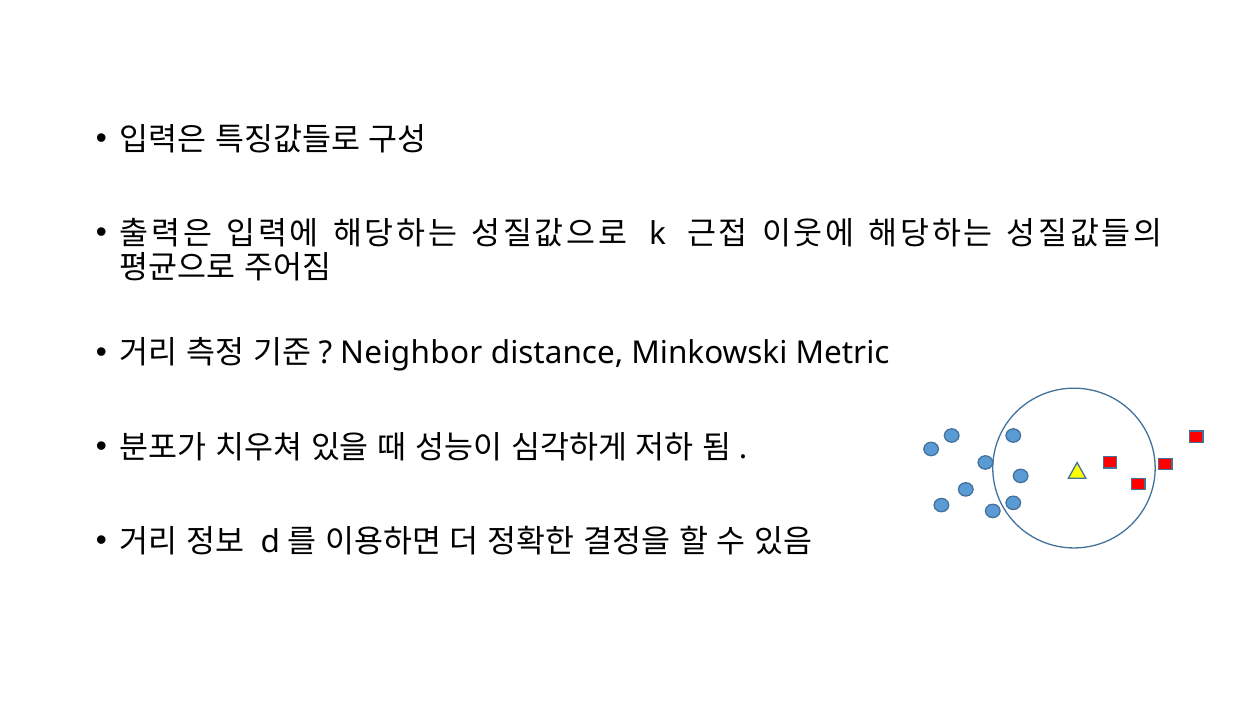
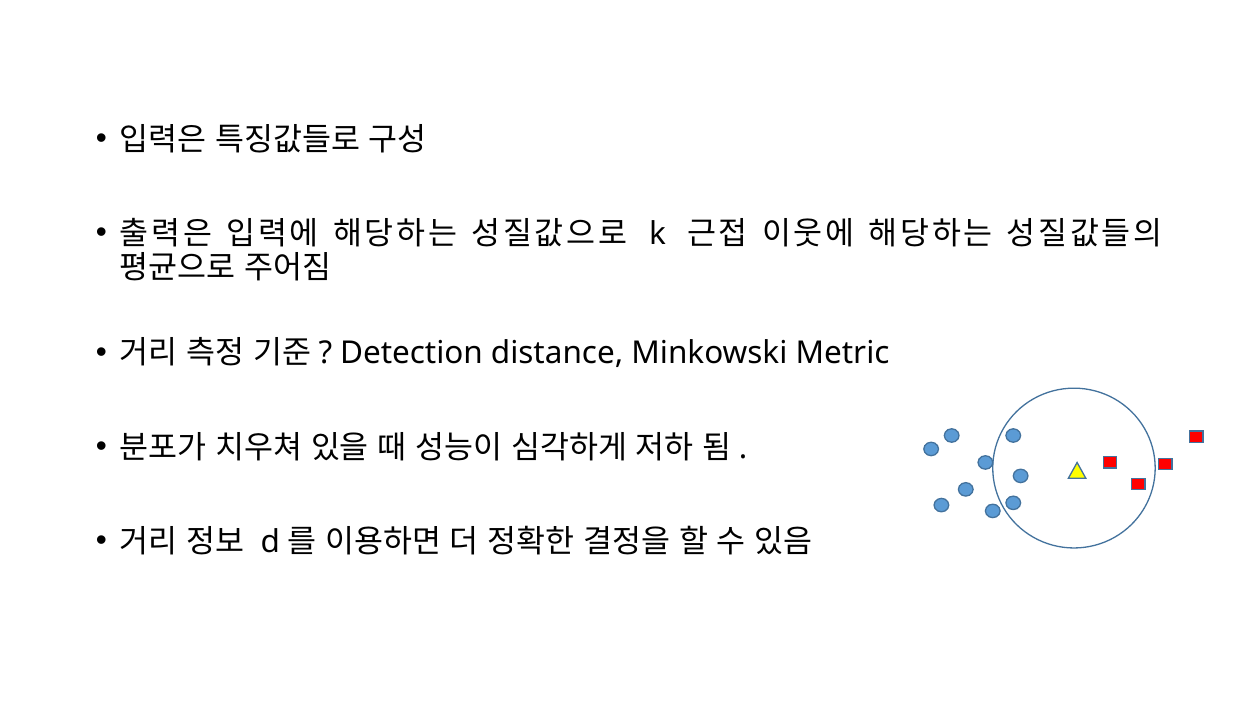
Neighbor: Neighbor -> Detection (412, 354)
